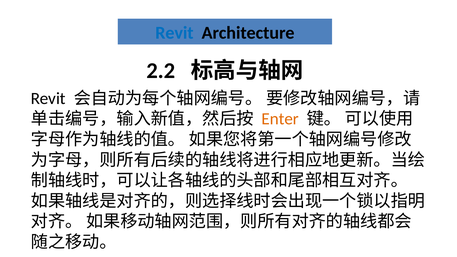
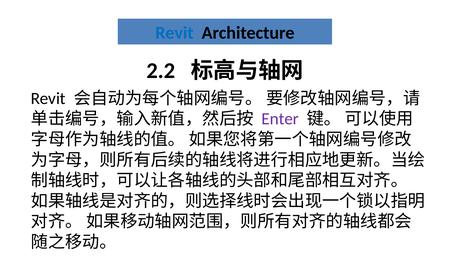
Enter colour: orange -> purple (280, 119)
